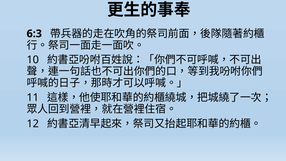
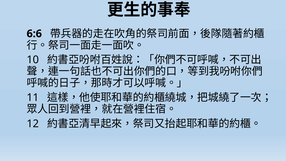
6:3: 6:3 -> 6:6 (34, 34)
